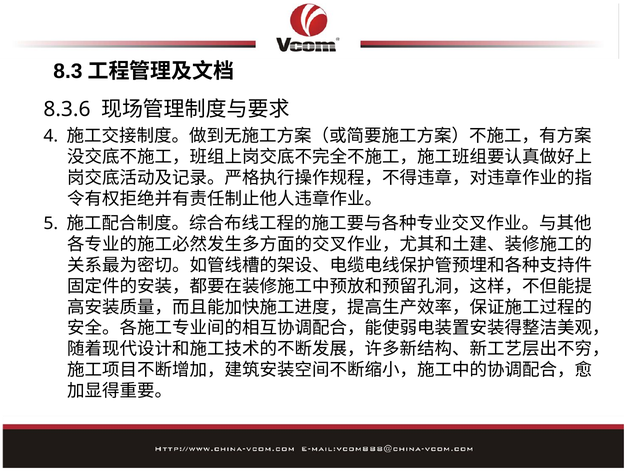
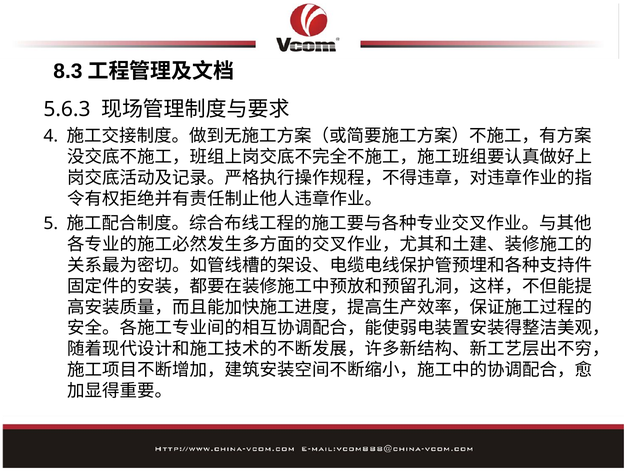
8.3.6: 8.3.6 -> 5.6.3 (67, 109)
